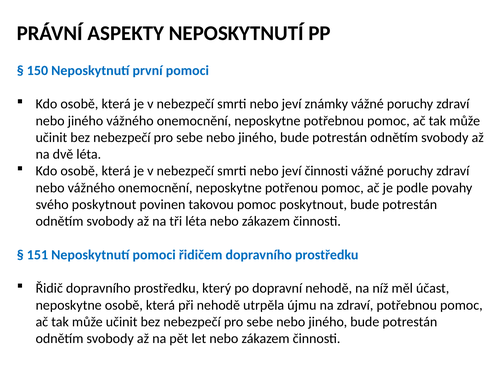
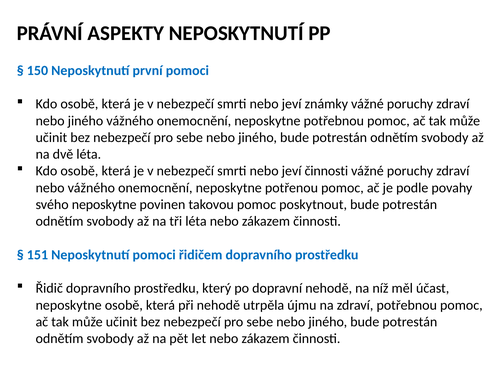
svého poskytnout: poskytnout -> neposkytne (104, 204)
